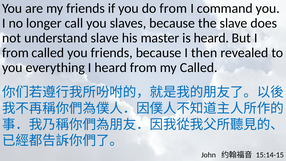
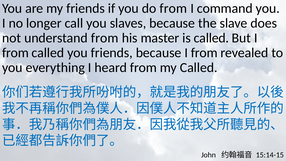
understand slave: slave -> from (105, 38)
is heard: heard -> called (211, 38)
because I then: then -> from (204, 53)
